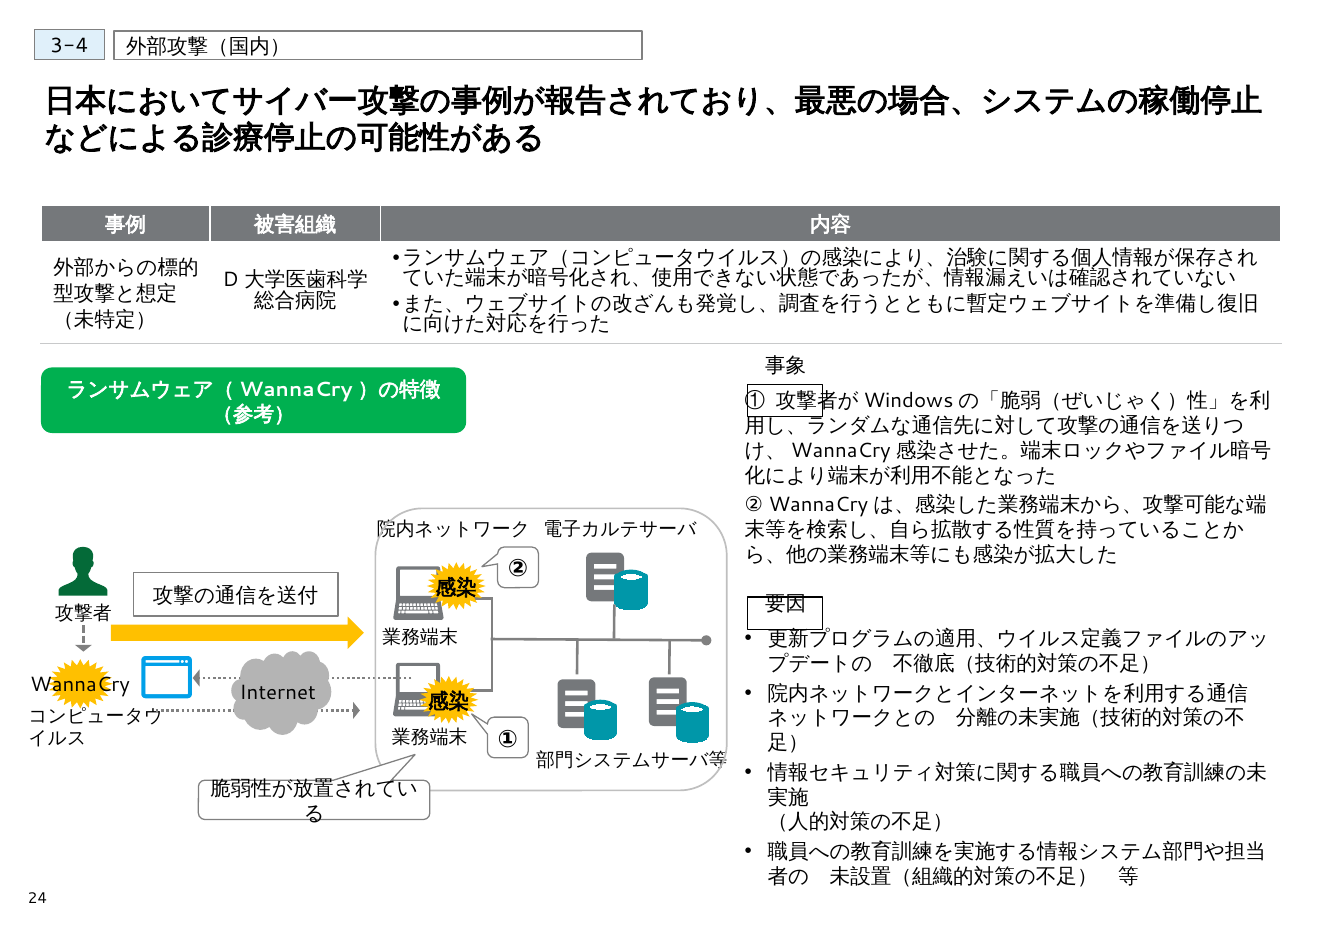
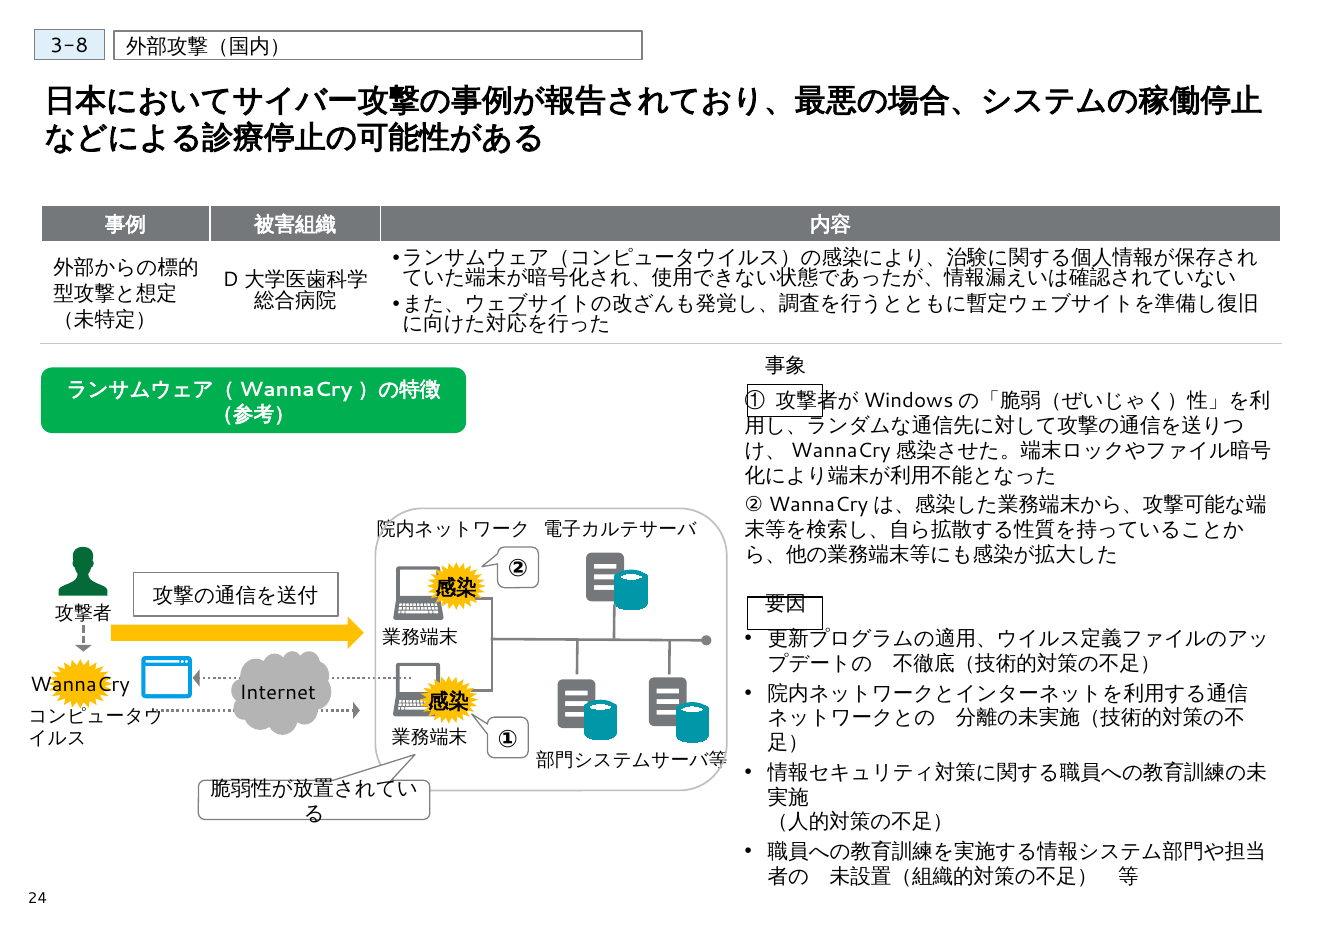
3-4: 3-4 -> 3-8 (69, 46)
